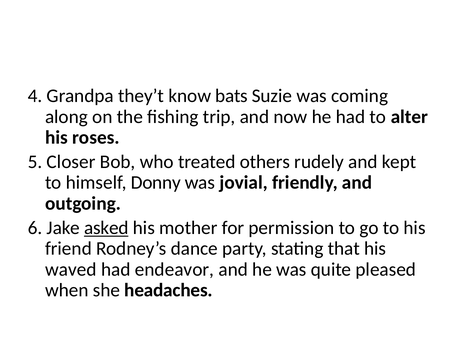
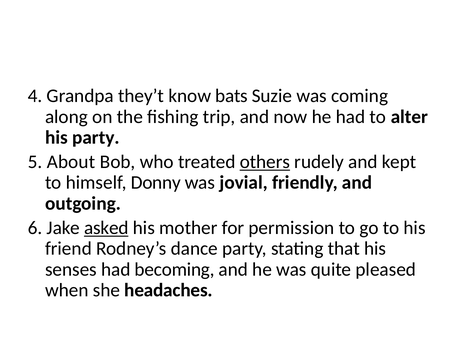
his roses: roses -> party (96, 138)
Closer: Closer -> About (71, 162)
others underline: none -> present (265, 162)
waved: waved -> senses (71, 270)
endeavor: endeavor -> becoming (175, 270)
